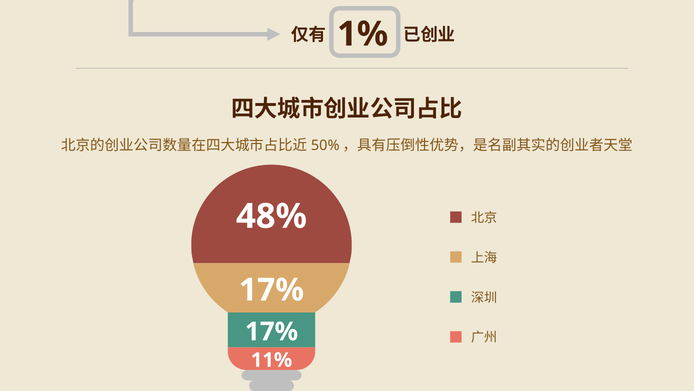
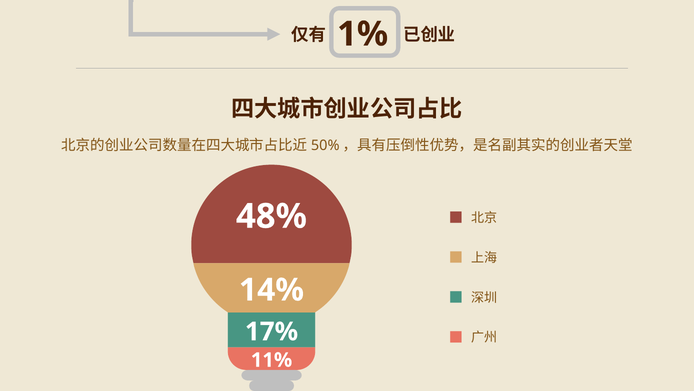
17%: 17% -> 14% (271, 290)
